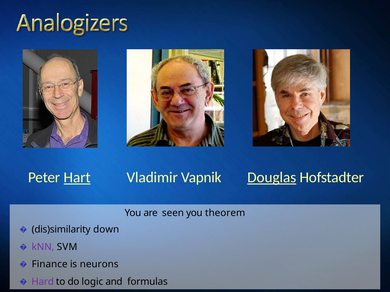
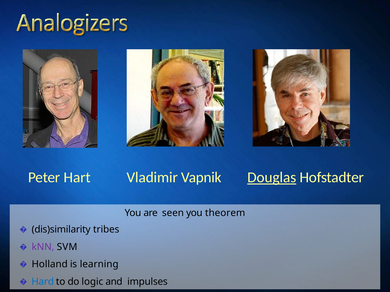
Hart underline: present -> none (77, 178)
down: down -> tribes (106, 230)
Finance: Finance -> Holland (50, 265)
neurons: neurons -> learning (99, 265)
Hard colour: purple -> blue (43, 282)
formulas: formulas -> impulses (147, 282)
